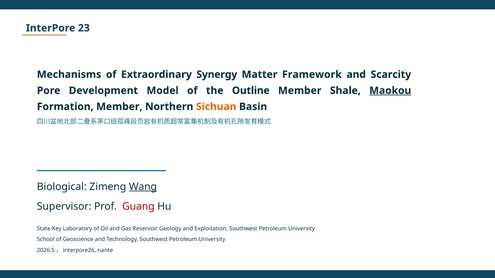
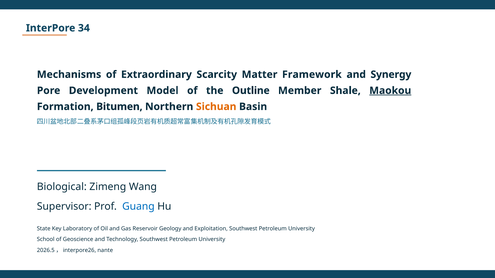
23: 23 -> 34 (84, 28)
Synergy: Synergy -> Scarcity (217, 75)
Scarcity: Scarcity -> Synergy (391, 75)
Formation Member: Member -> Bitumen (119, 107)
Wang underline: present -> none (143, 187)
Guang colour: red -> blue (138, 207)
